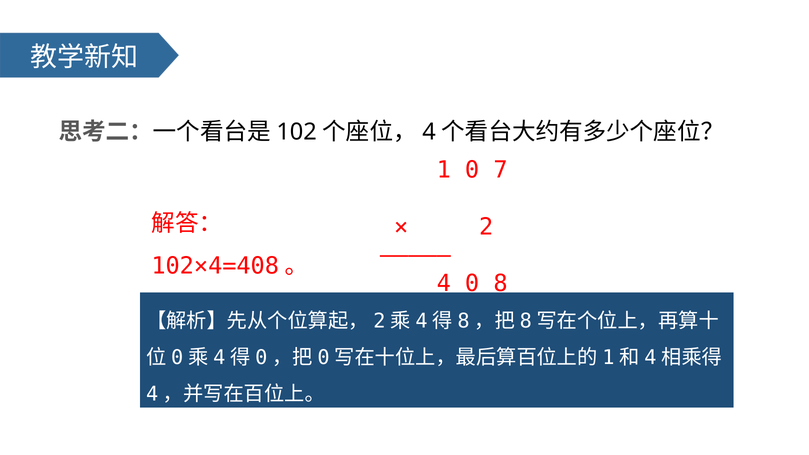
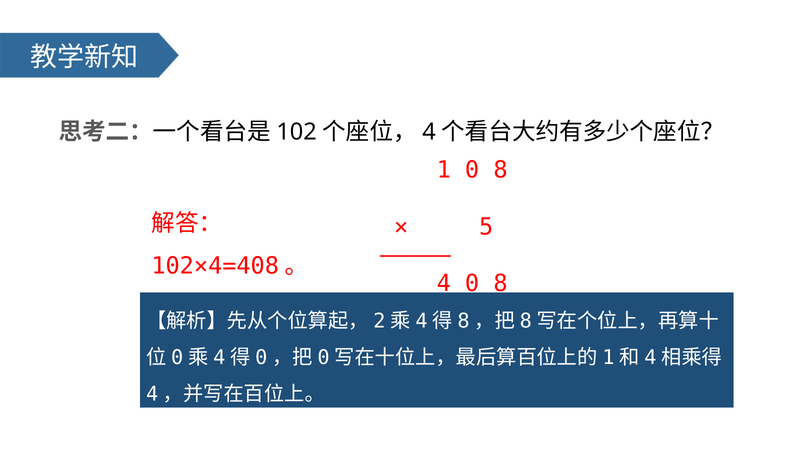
1 0 7: 7 -> 8 (500, 170)
2: 2 -> 5 (486, 227)
